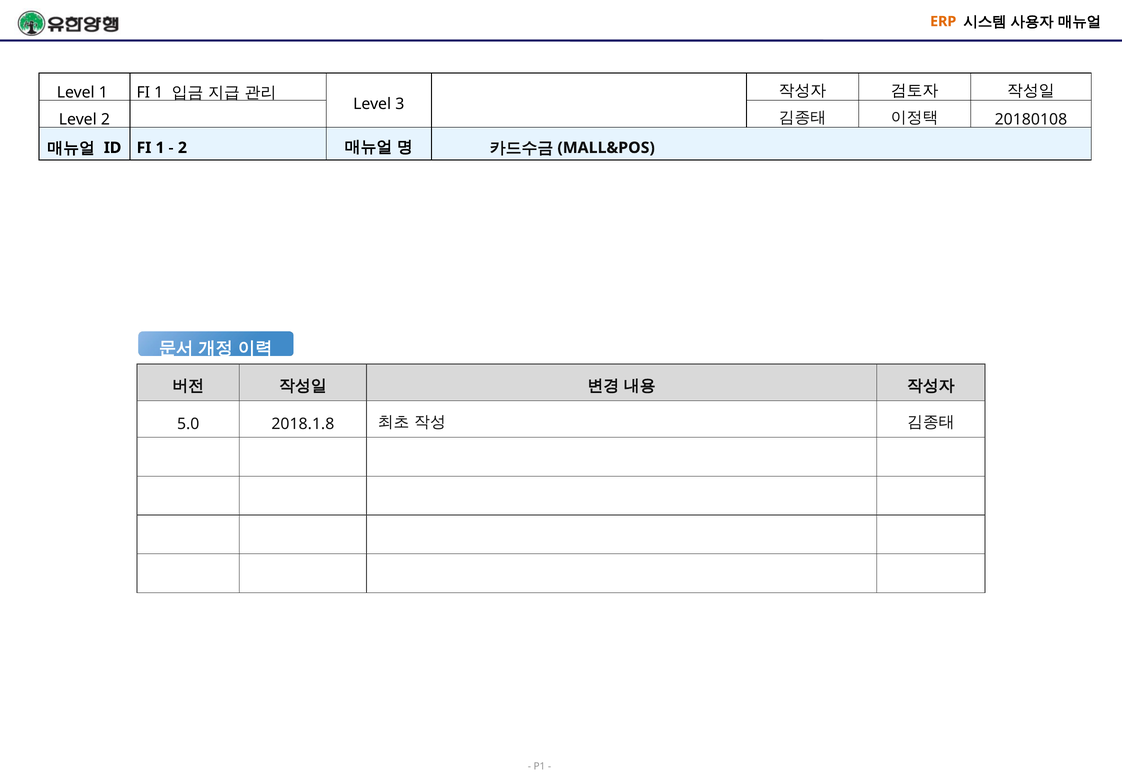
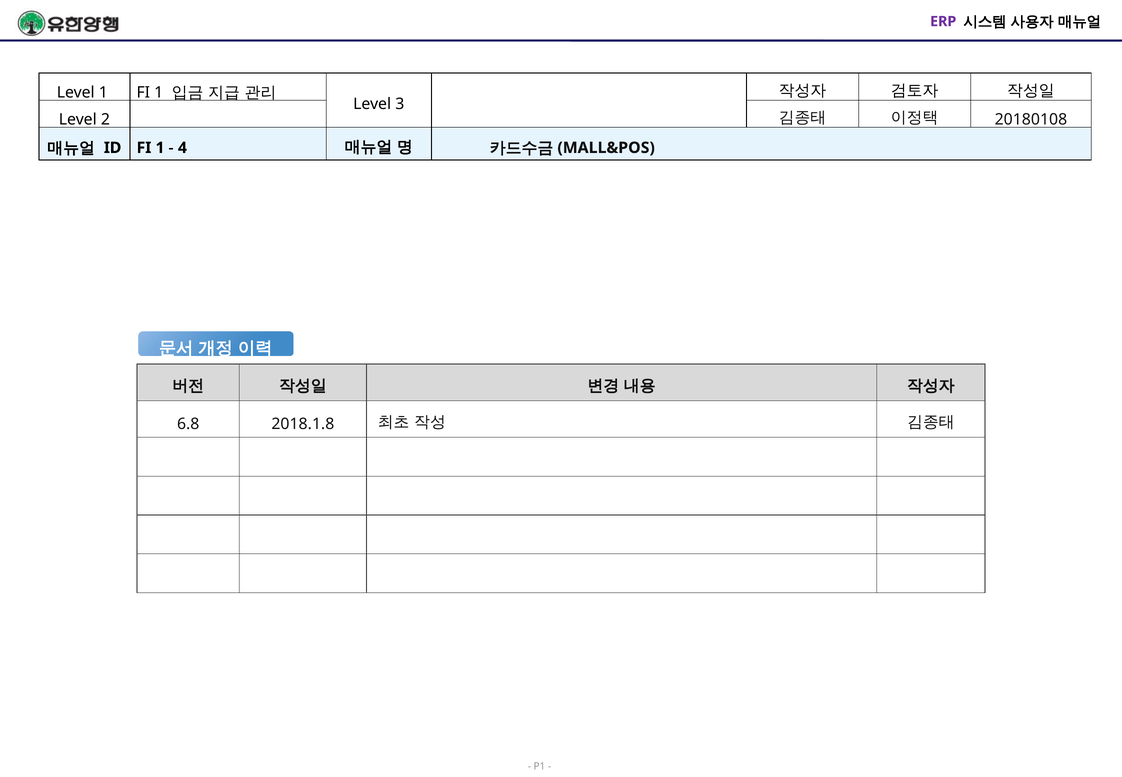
ERP colour: orange -> purple (943, 21)
2: 2 -> 4 (182, 148)
5.0: 5.0 -> 6.8 (188, 424)
